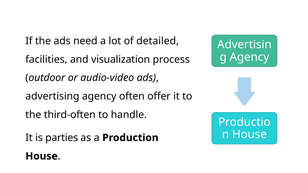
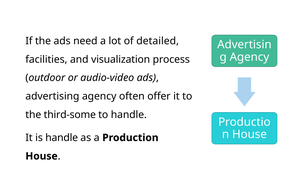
third-often: third-often -> third-some (70, 115)
is parties: parties -> handle (62, 138)
